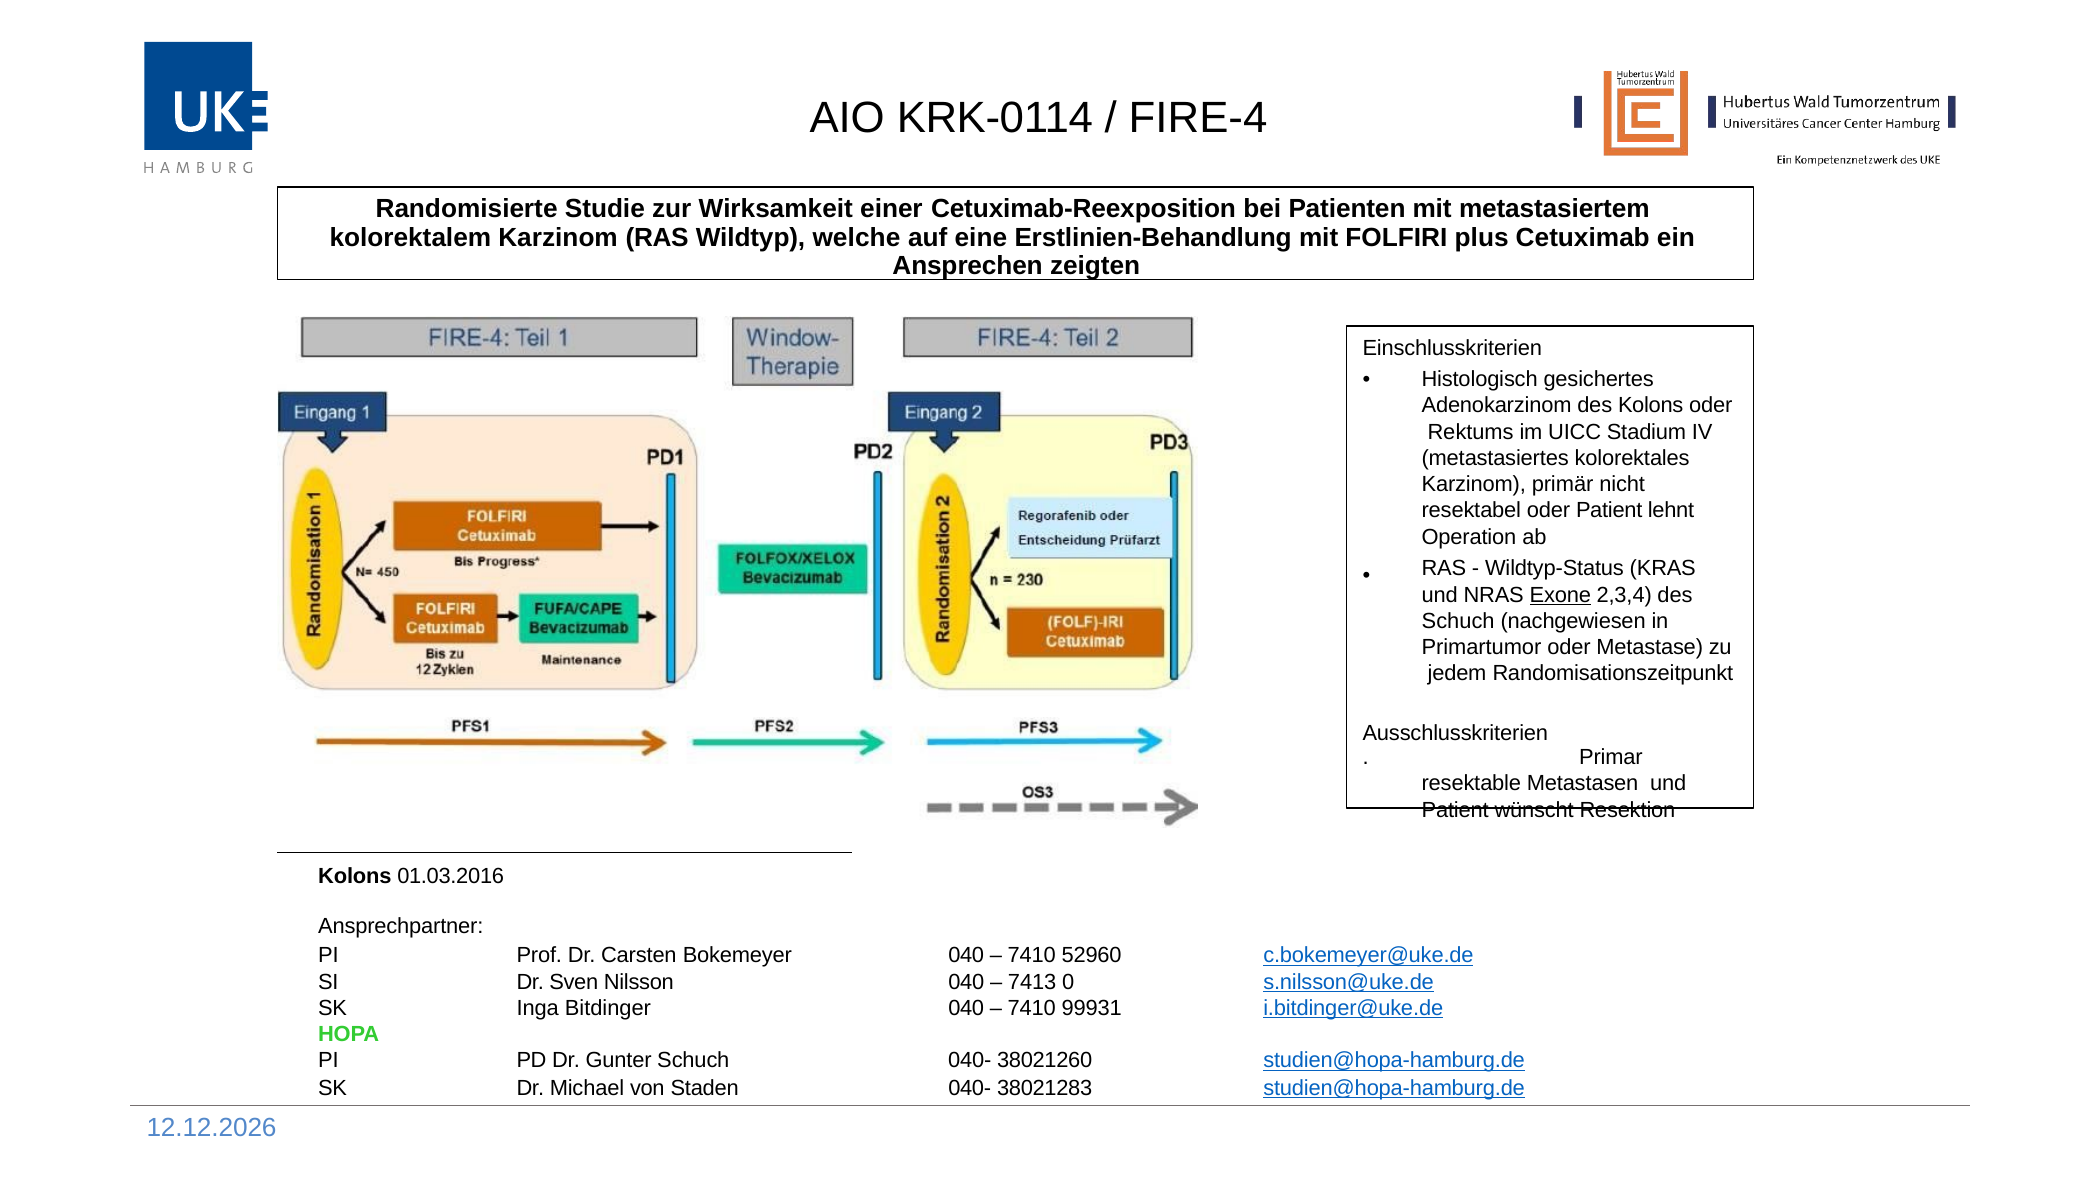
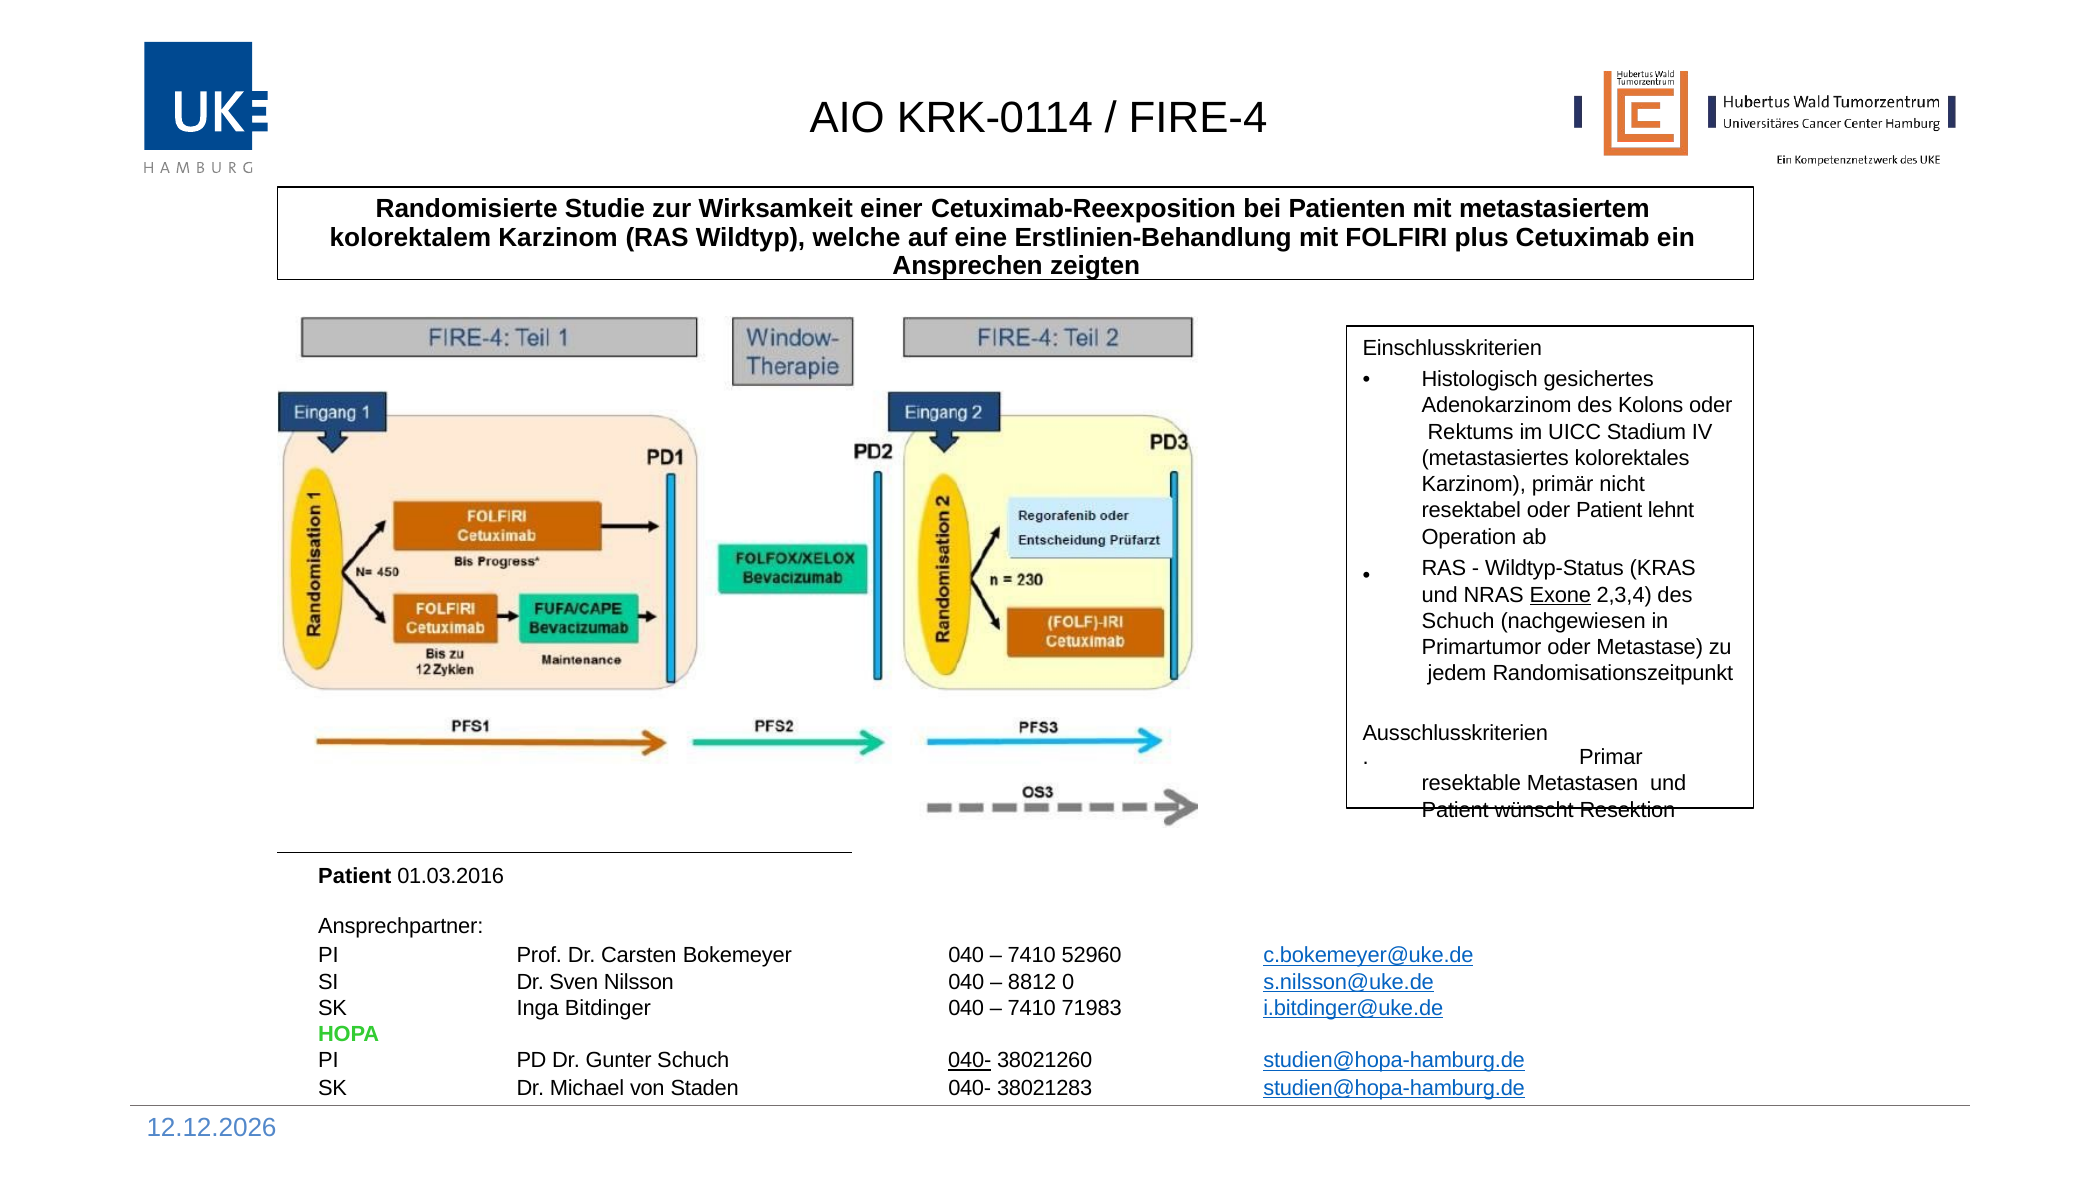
Kolons: Kolons -> Patient (355, 876)
7413: 7413 -> 8812 (1032, 982)
99931: 99931 -> 71983 (1092, 1008)
040- underline: none -> present (970, 1061)
